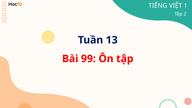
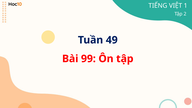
13: 13 -> 49 (112, 40)
